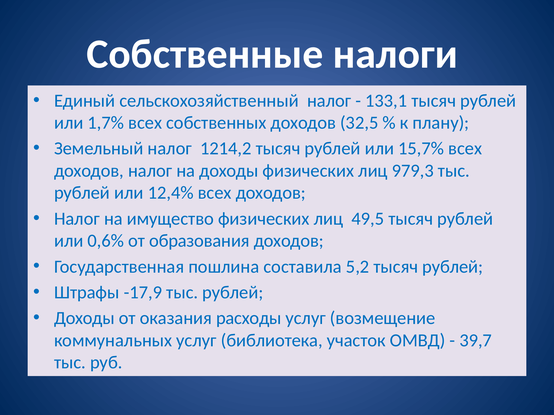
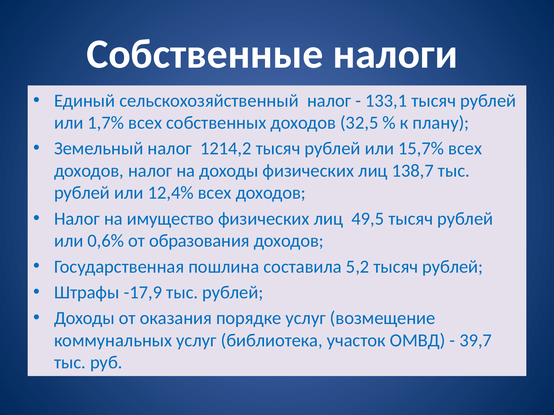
979,3: 979,3 -> 138,7 (413, 171)
расходы: расходы -> порядке (249, 319)
